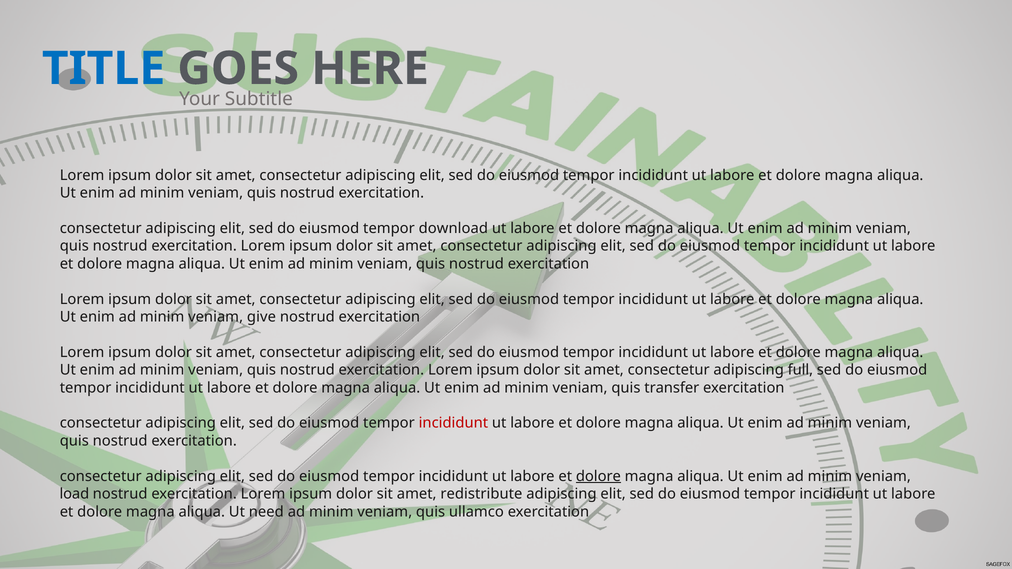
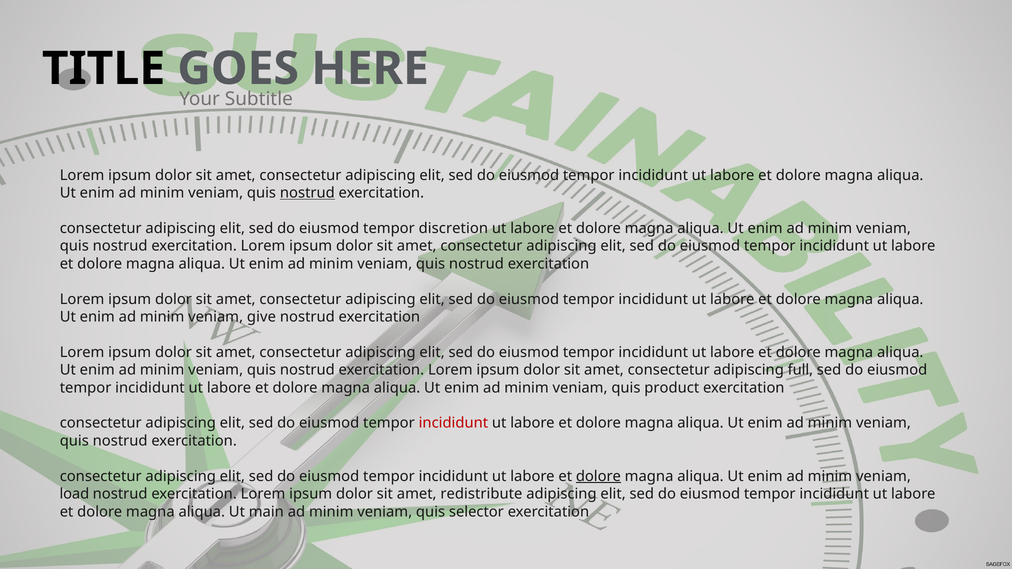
TITLE colour: blue -> black (104, 69)
nostrud underline: none -> present (307, 193)
download: download -> discretion (453, 228)
transfer: transfer -> product (672, 388)
need: need -> main (266, 512)
ullamco: ullamco -> selector (476, 512)
